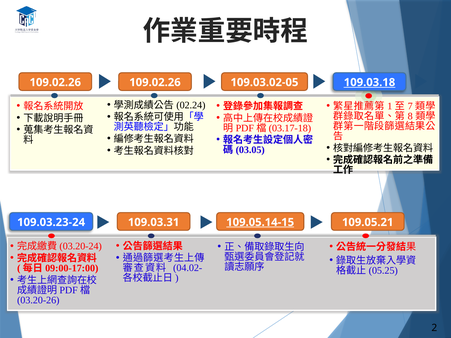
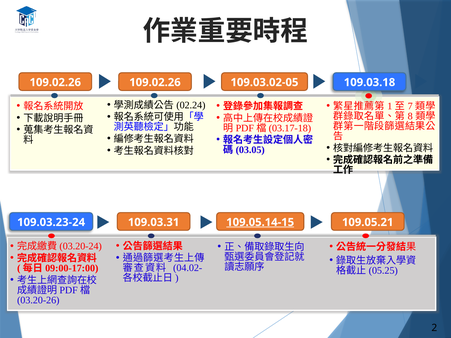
109.03.18 underline: present -> none (370, 82)
